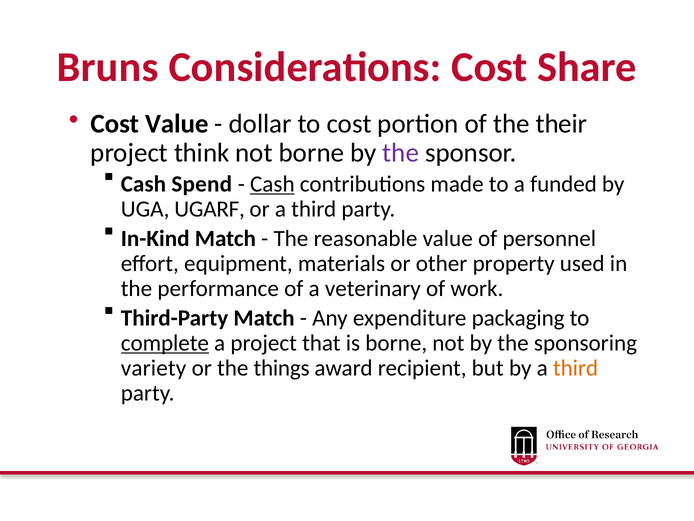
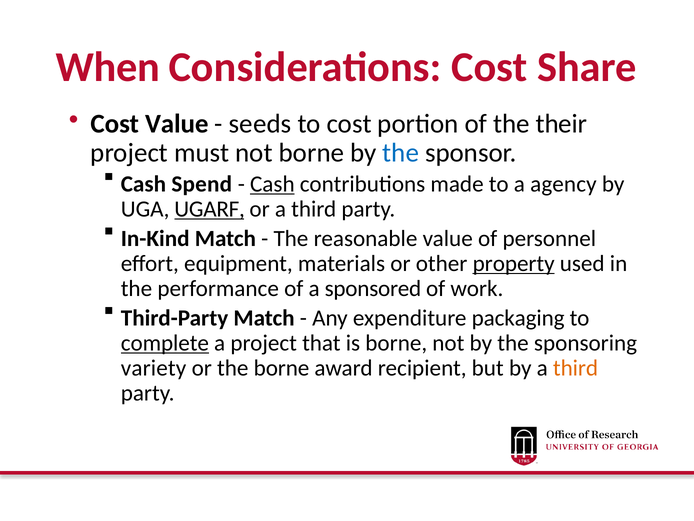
Bruns: Bruns -> When (108, 67)
dollar: dollar -> seeds (260, 124)
think: think -> must (202, 153)
the colour: purple -> blue (401, 153)
funded: funded -> agency (563, 184)
UGARF underline: none -> present (210, 209)
property underline: none -> present (514, 263)
veterinary: veterinary -> sponsored (373, 288)
the things: things -> borne (282, 368)
